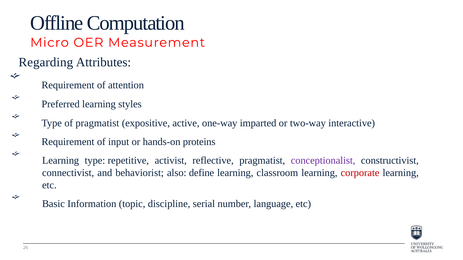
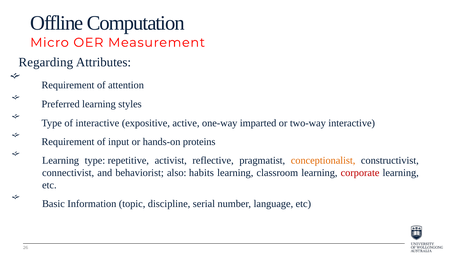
of pragmatist: pragmatist -> interactive (97, 123)
conceptionalist colour: purple -> orange (323, 161)
define: define -> habits (201, 173)
